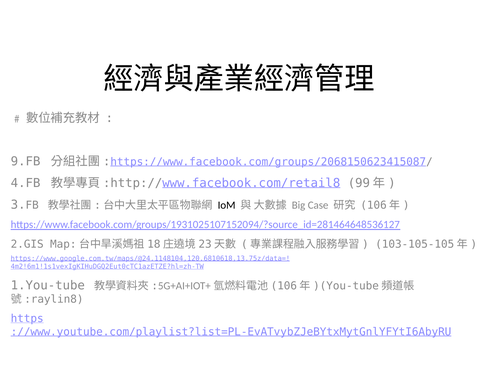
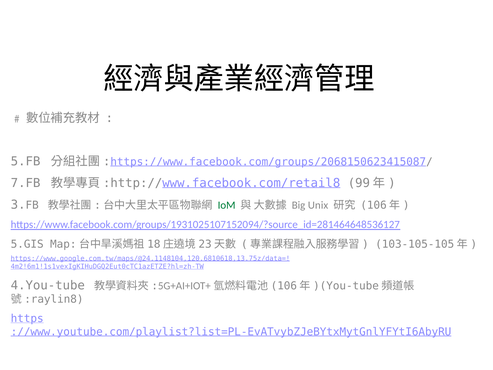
9.FB: 9.FB -> 5.FB (26, 161)
4.FB: 4.FB -> 7.FB (26, 183)
IoM colour: black -> green (227, 205)
Case: Case -> Unix (318, 205)
2.GIS: 2.GIS -> 5.GIS (27, 244)
1.You-tube: 1.You-tube -> 4.You-tube (48, 285)
